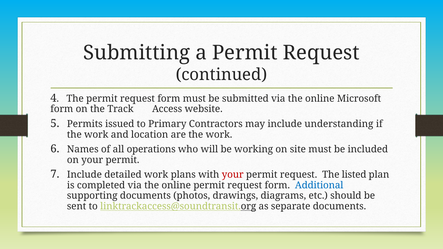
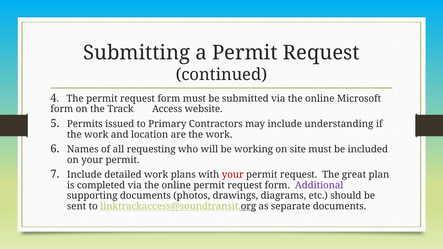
operations: operations -> requesting (151, 150)
listed: listed -> great (354, 175)
Additional colour: blue -> purple (319, 185)
